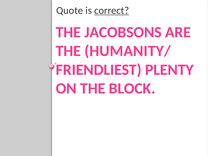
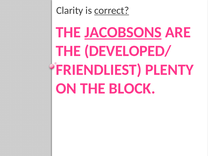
Quote: Quote -> Clarity (70, 10)
JACOBSONS underline: none -> present (123, 32)
HUMANITY/: HUMANITY/ -> DEVELOPED/ (128, 51)
